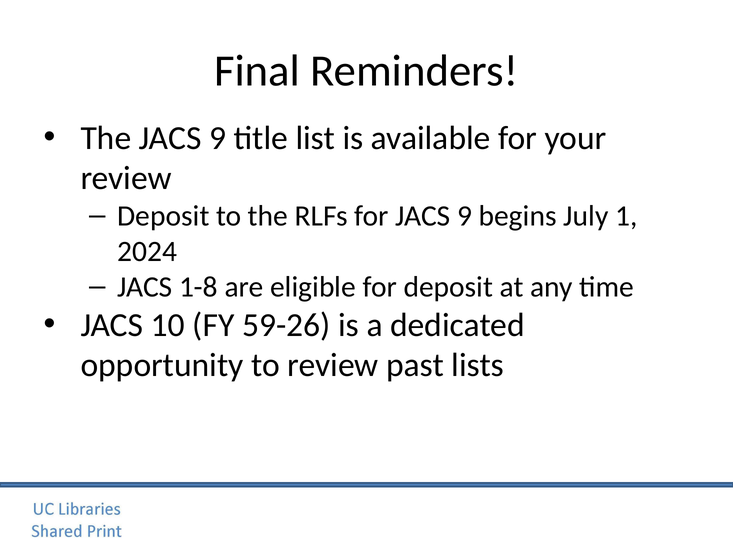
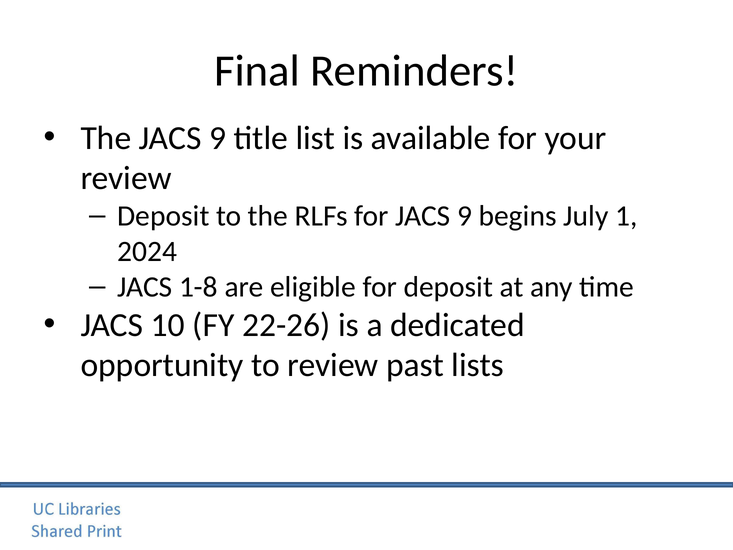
59-26: 59-26 -> 22-26 (286, 325)
